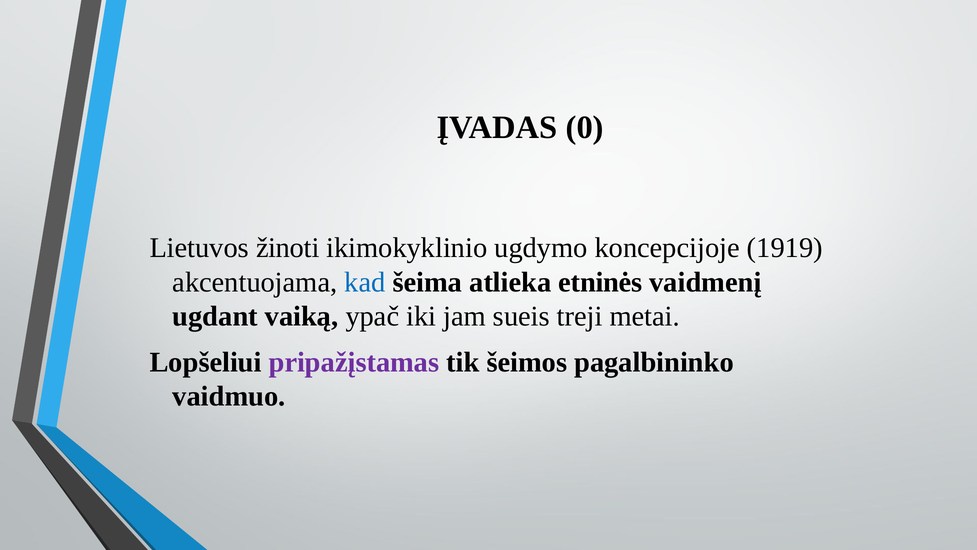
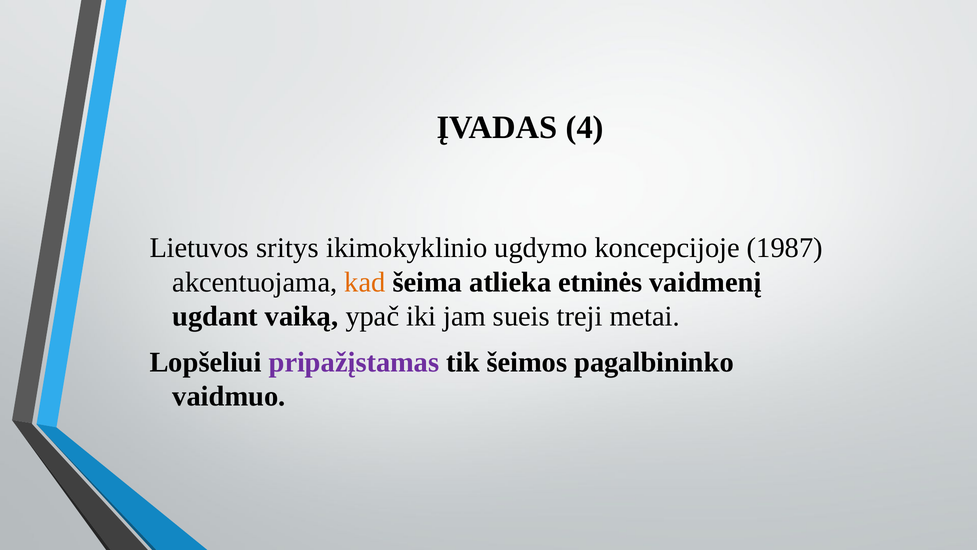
0: 0 -> 4 (585, 127)
žinoti: žinoti -> sritys (287, 248)
1919: 1919 -> 1987 (785, 248)
kad colour: blue -> orange (365, 282)
